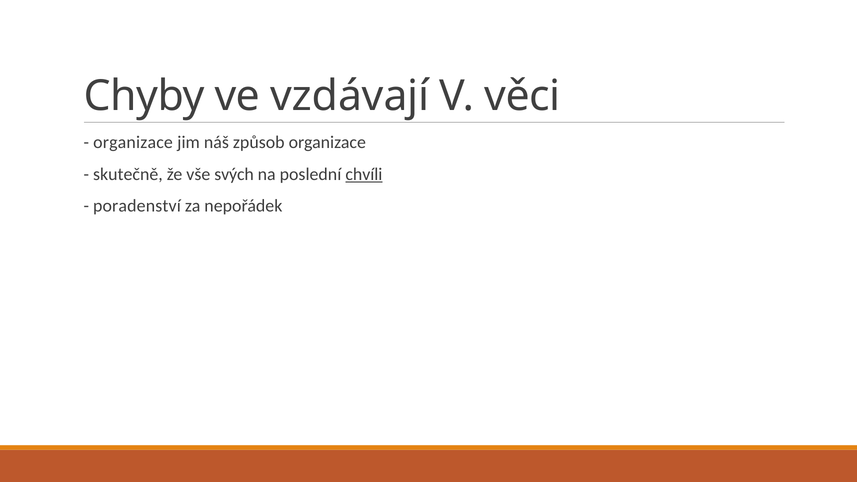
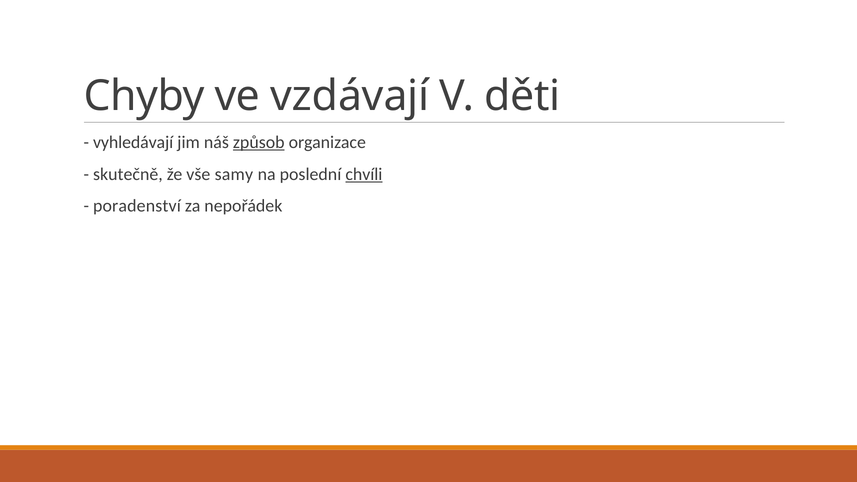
věci: věci -> děti (522, 96)
organizace: organizace -> vyhledávají (133, 142)
způsob underline: none -> present (259, 142)
svých: svých -> samy (234, 174)
